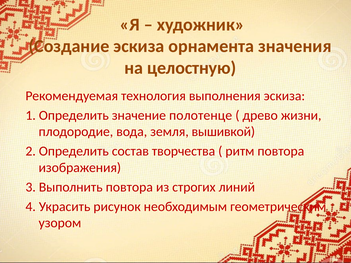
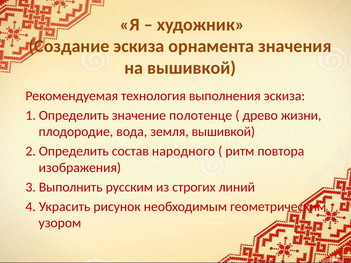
на целостную: целостную -> вышивкой (192, 68)
творчества: творчества -> народного (183, 151)
Выполнить повтора: повтора -> русским (129, 187)
